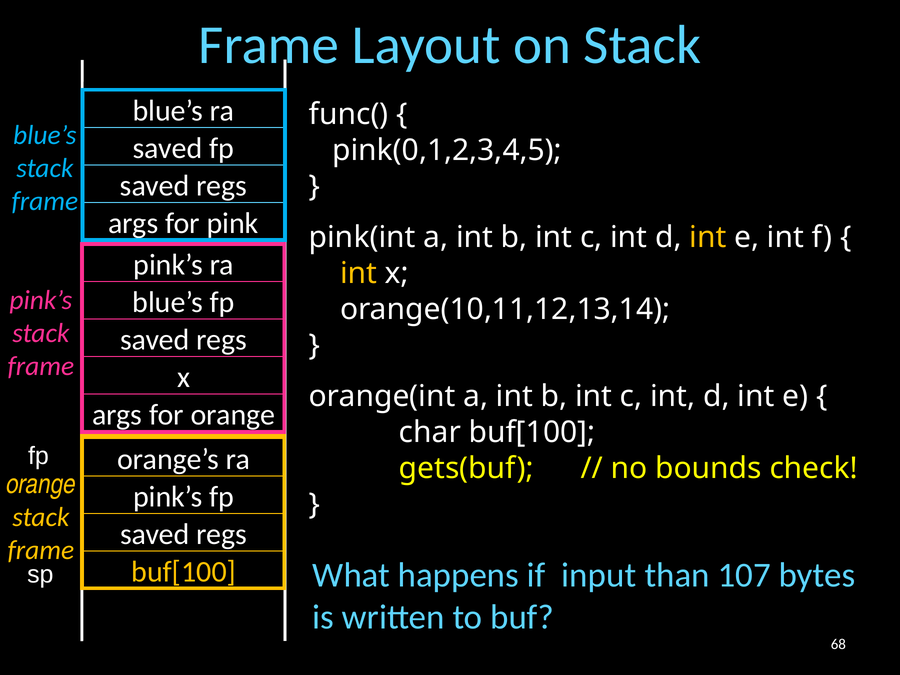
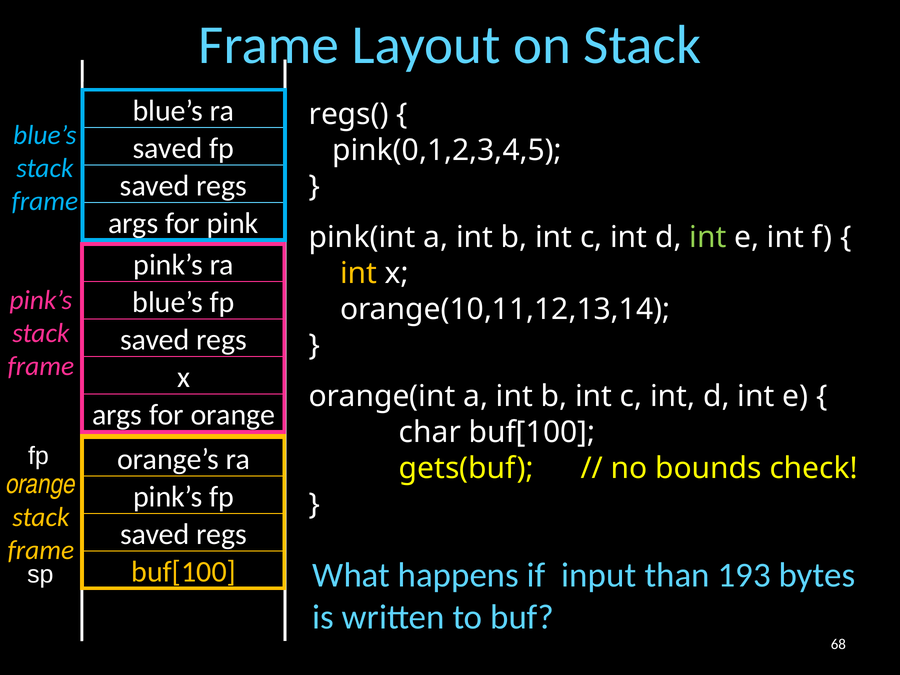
func(: func( -> regs( (349, 115)
int colour: yellow -> light green (708, 238)
107: 107 -> 193 (744, 575)
